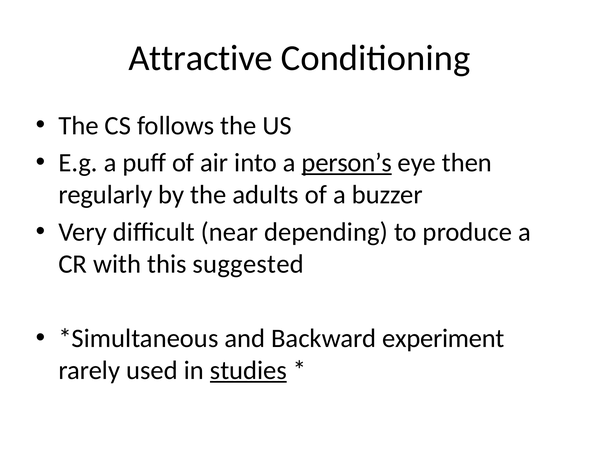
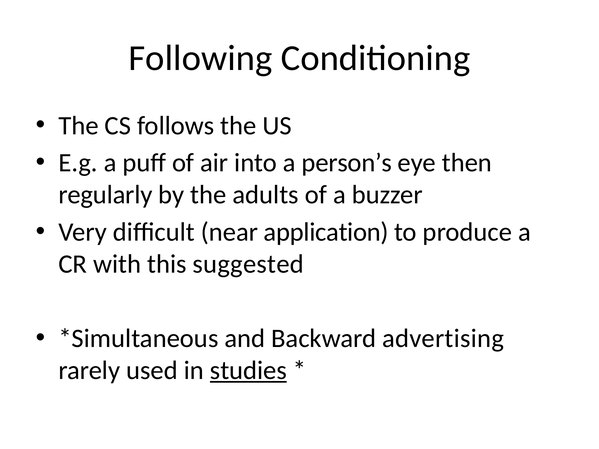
Attractive: Attractive -> Following (200, 58)
person’s underline: present -> none (347, 163)
depending: depending -> application (326, 232)
experiment: experiment -> advertising (443, 339)
